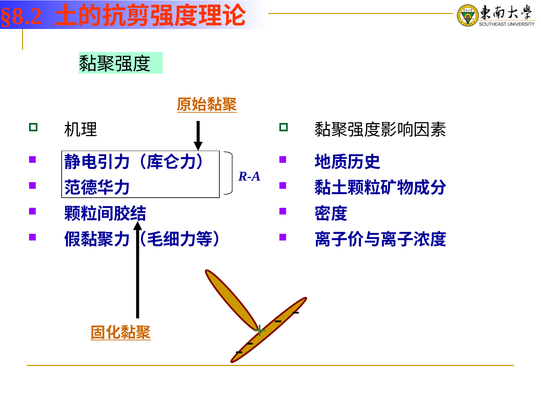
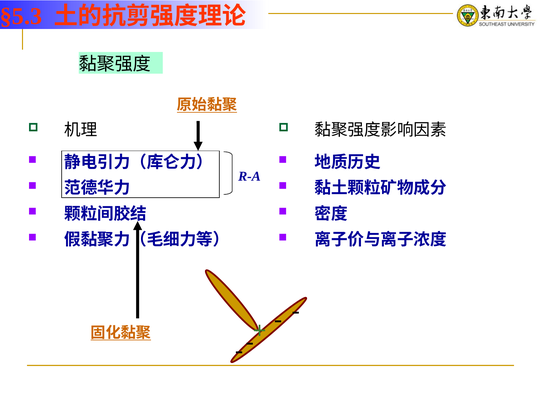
§8.2: §8.2 -> §5.3 (21, 16)
